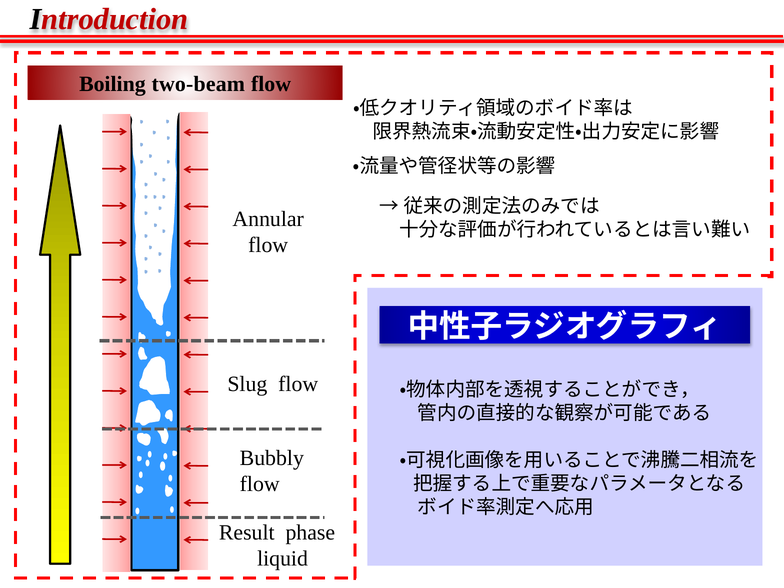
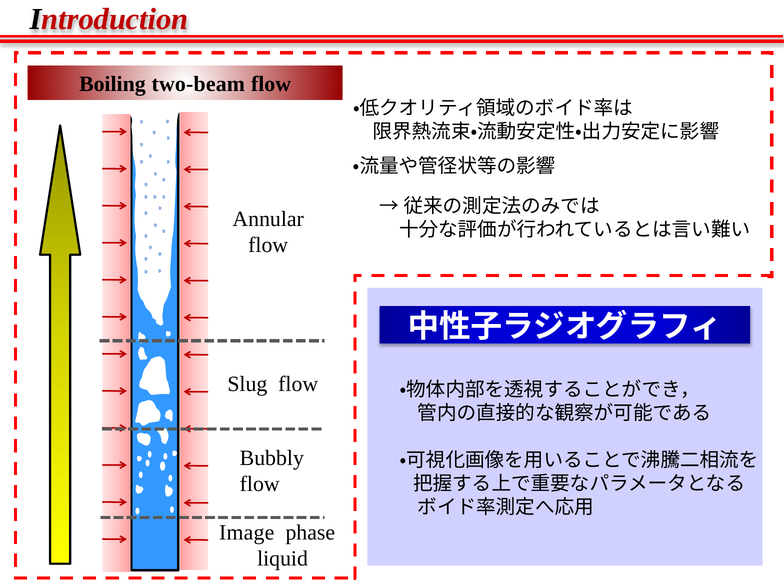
Result: Result -> Image (247, 533)
